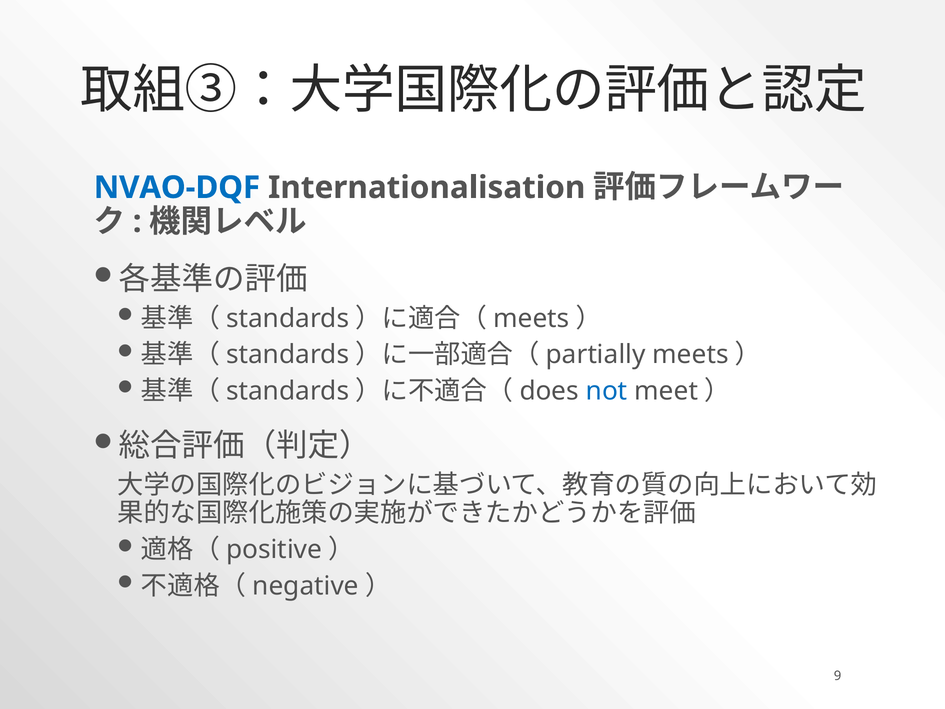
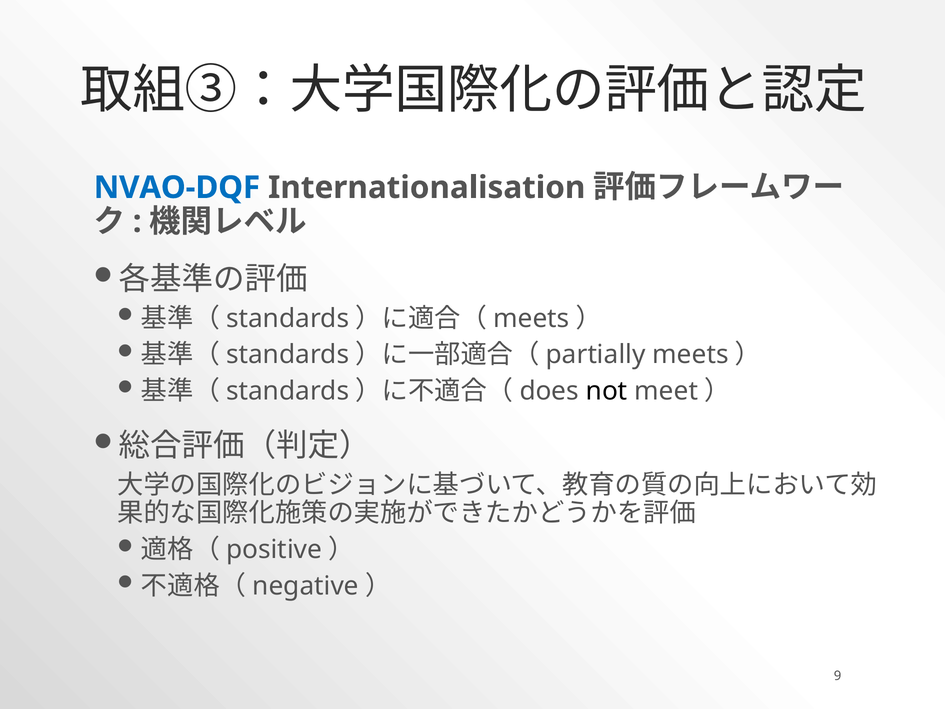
not colour: blue -> black (607, 391)
